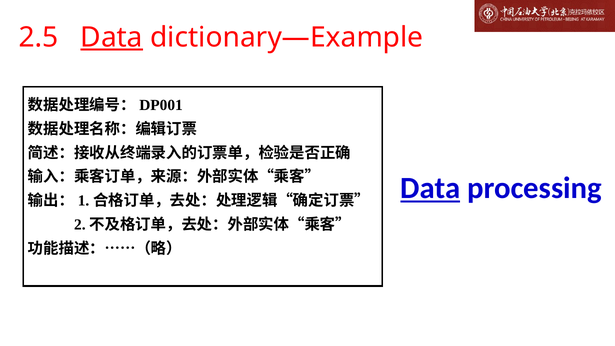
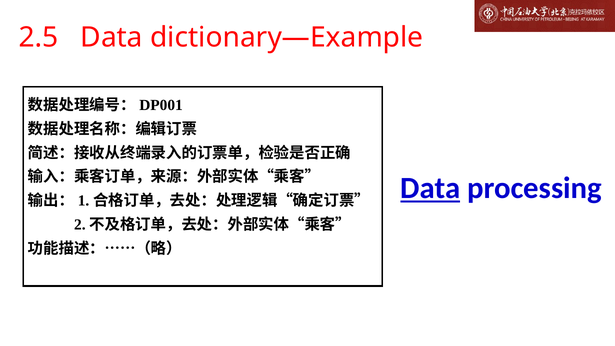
Data underline: present -> none (112, 37)
